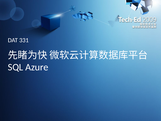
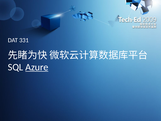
Azure underline: none -> present (37, 67)
